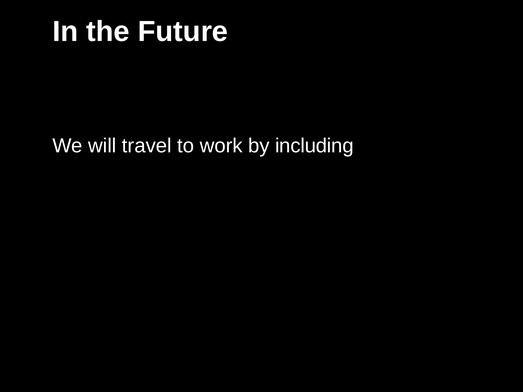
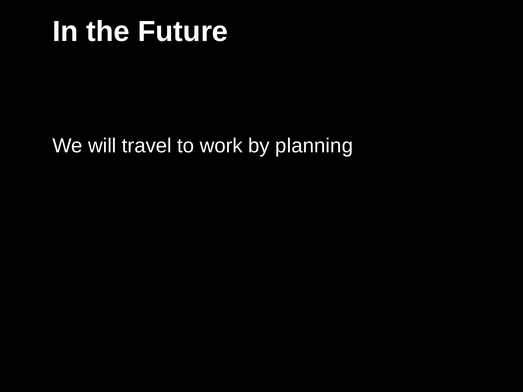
including: including -> planning (314, 146)
